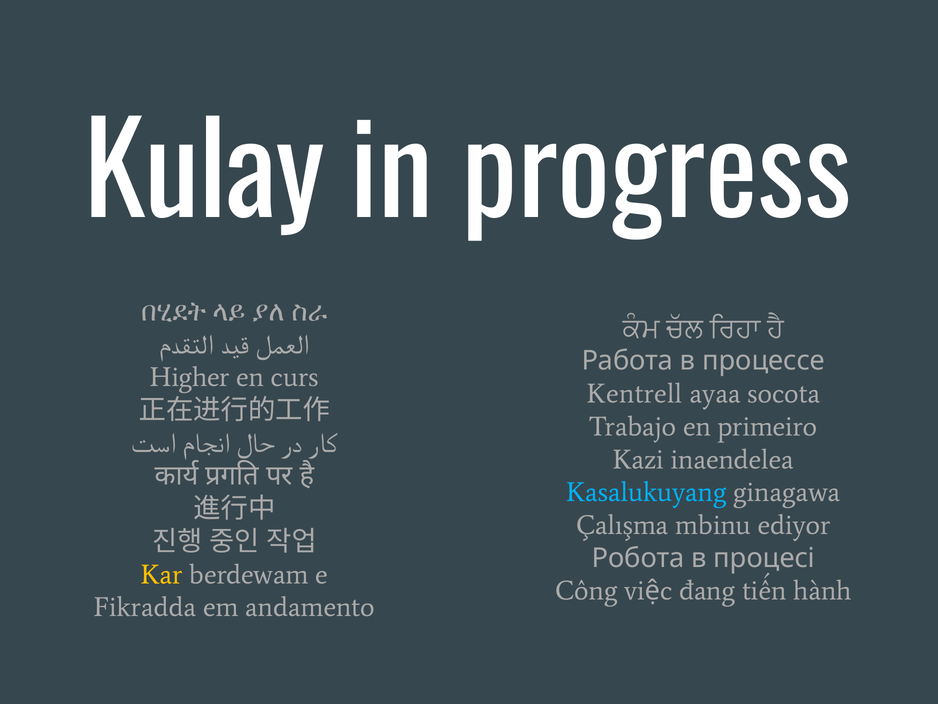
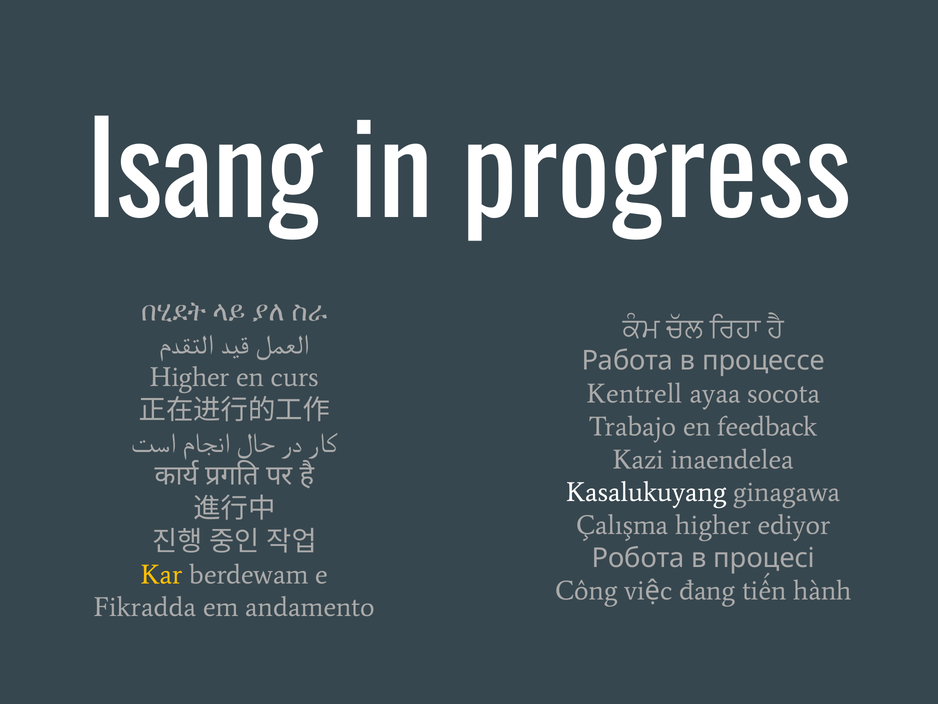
Kulay: Kulay -> Isang (204, 176)
primeiro: primeiro -> feedback (768, 426)
Kasalukuyang colour: light blue -> white (646, 492)
Çalışma mbinu: mbinu -> higher (713, 525)
